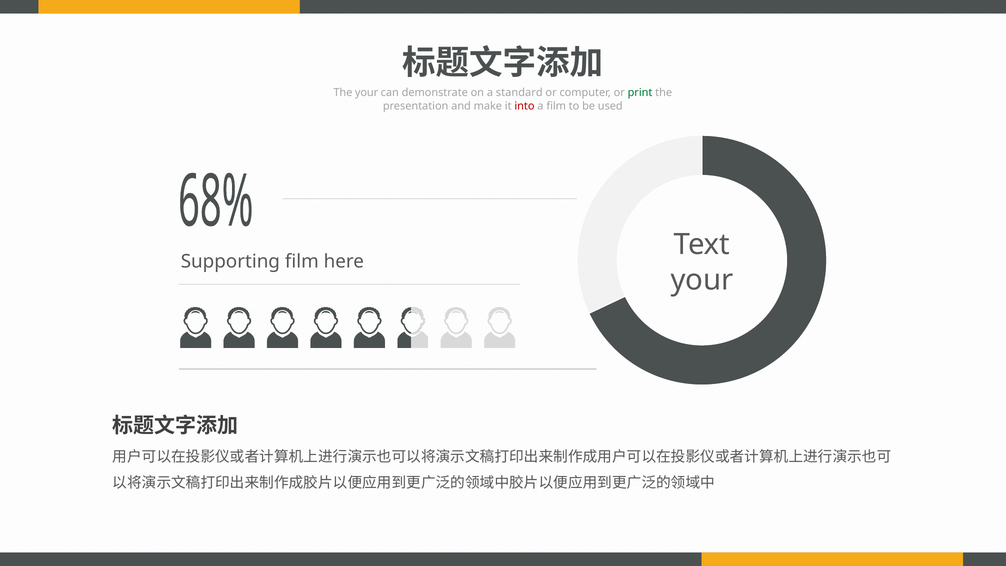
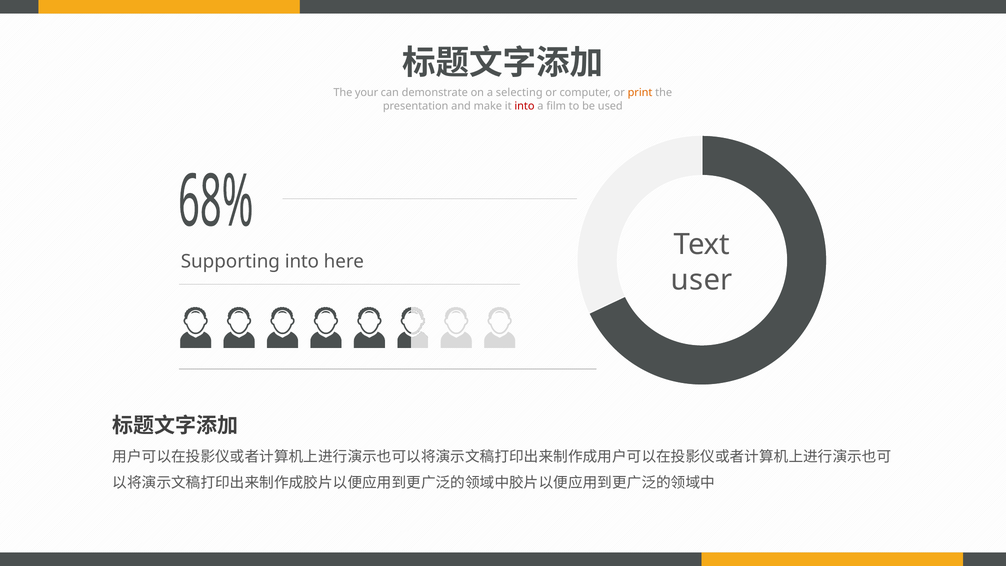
standard: standard -> selecting (519, 93)
print colour: green -> orange (640, 93)
Supporting film: film -> into (302, 261)
your: your -> user (702, 280)
